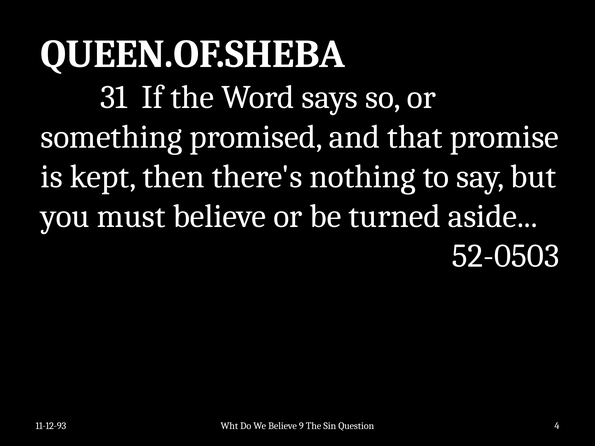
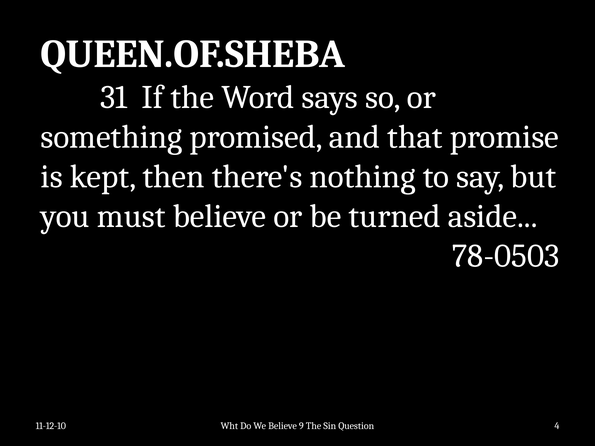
52-0503: 52-0503 -> 78-0503 (506, 256)
11-12-93: 11-12-93 -> 11-12-10 (51, 426)
